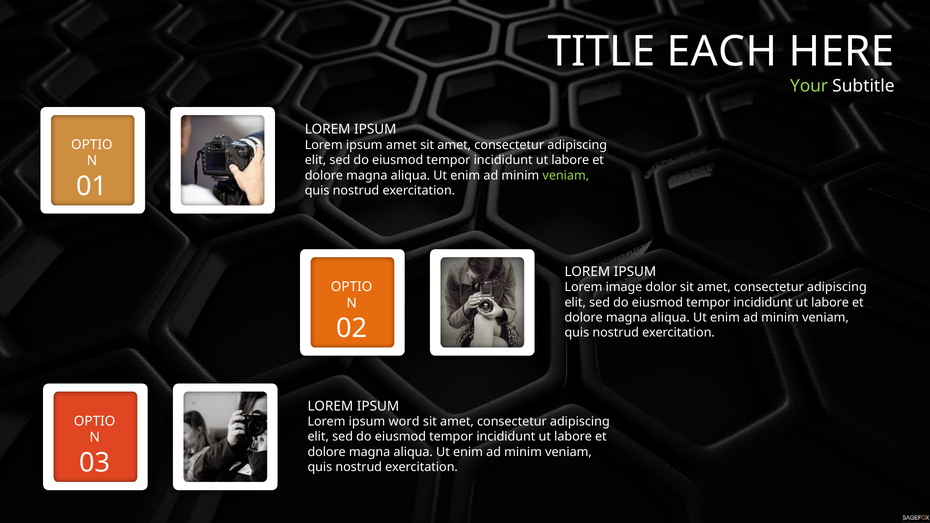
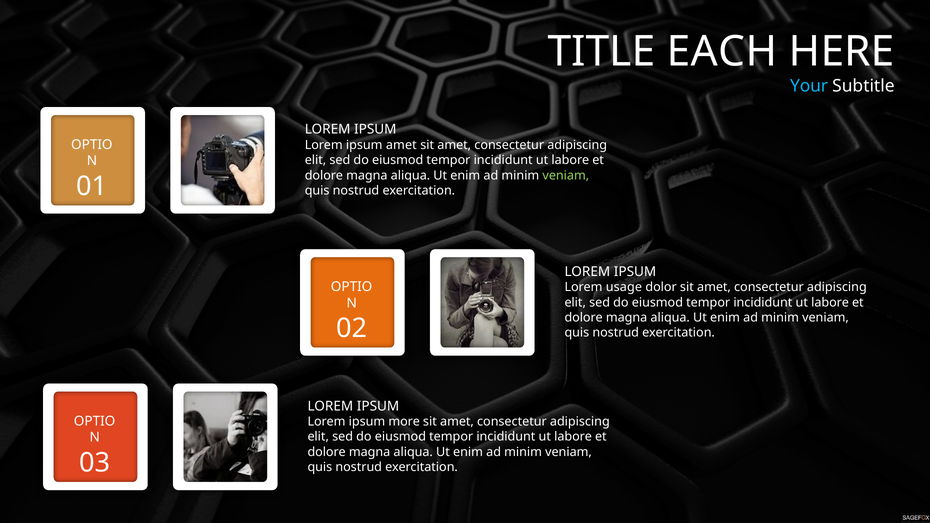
Your colour: light green -> light blue (809, 86)
image: image -> usage (624, 287)
word: word -> more (404, 422)
